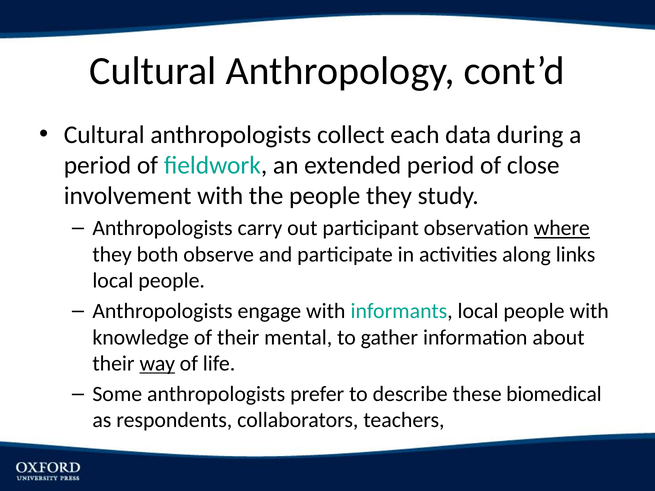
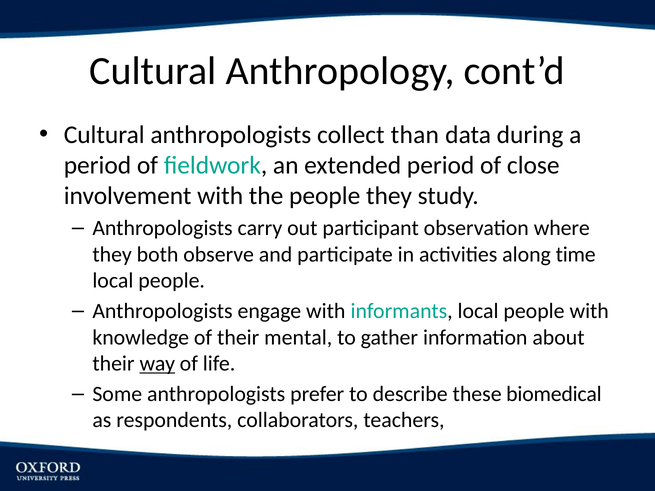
each: each -> than (415, 135)
where underline: present -> none (562, 228)
links: links -> time (576, 255)
